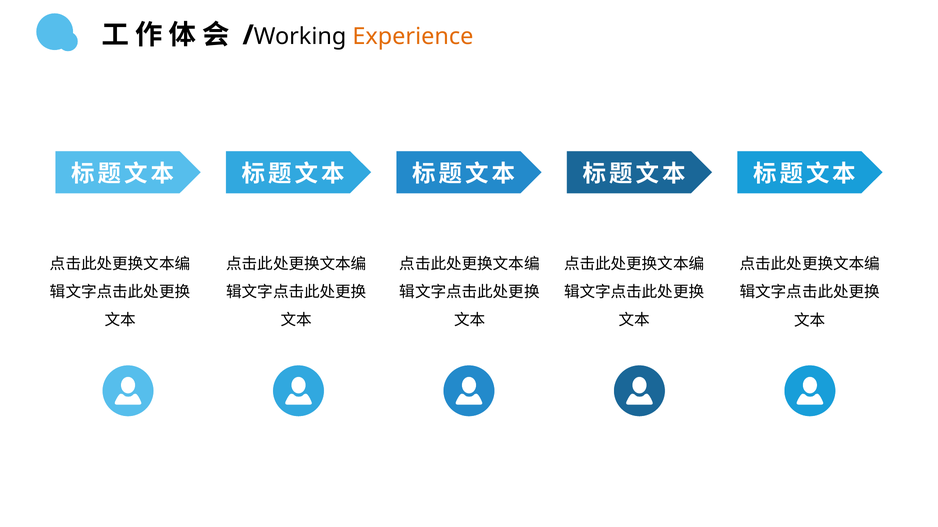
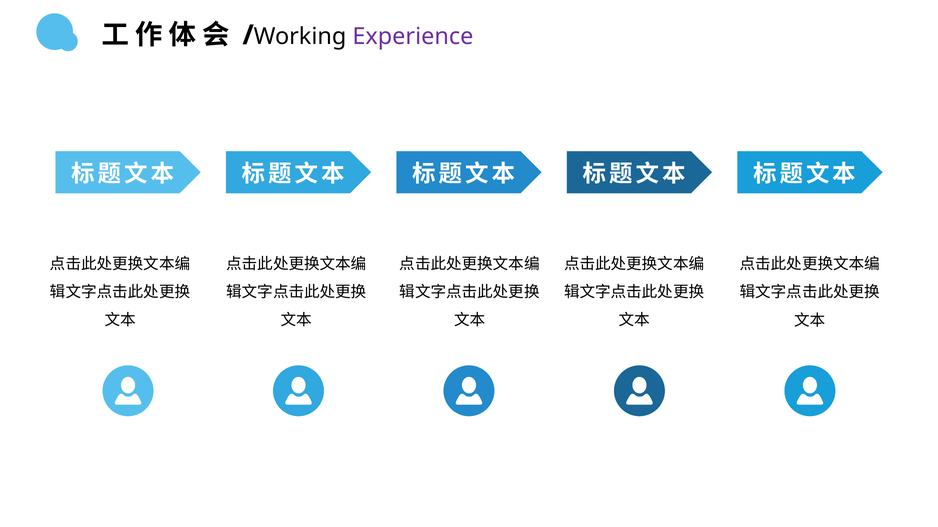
Experience colour: orange -> purple (413, 36)
